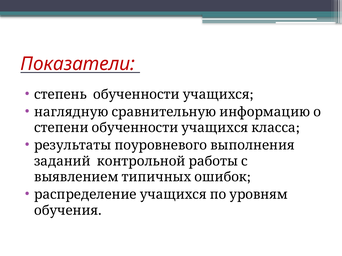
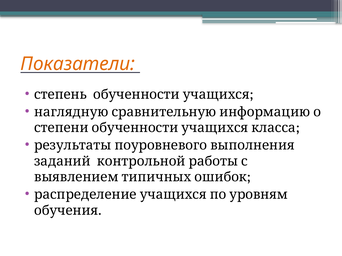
Показатели colour: red -> orange (78, 64)
